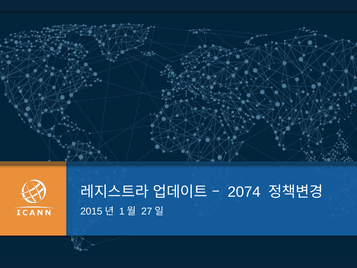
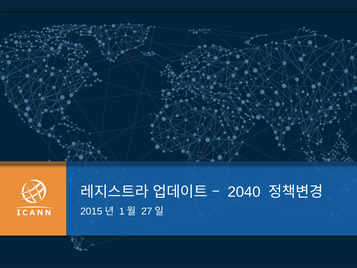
2074: 2074 -> 2040 (244, 192)
